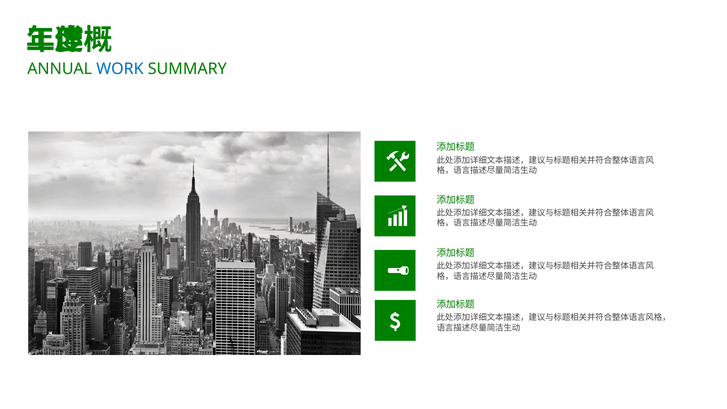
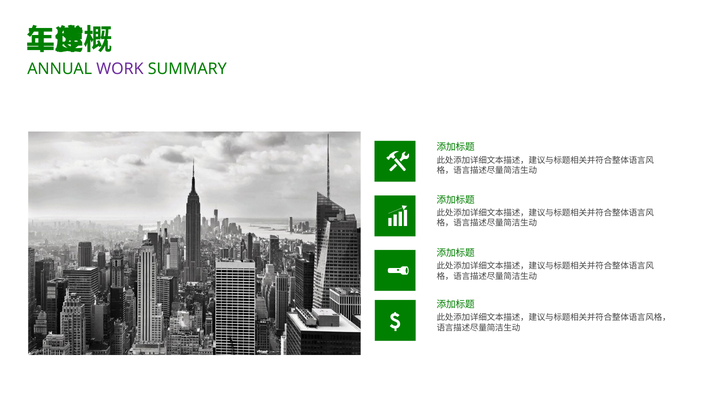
WORK colour: blue -> purple (120, 69)
